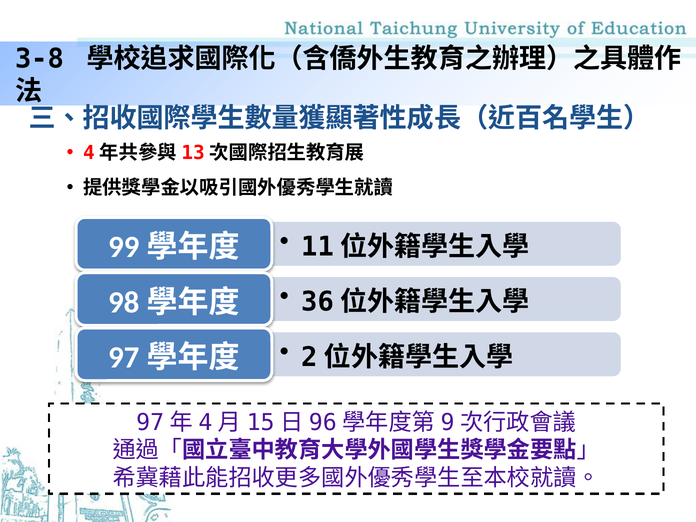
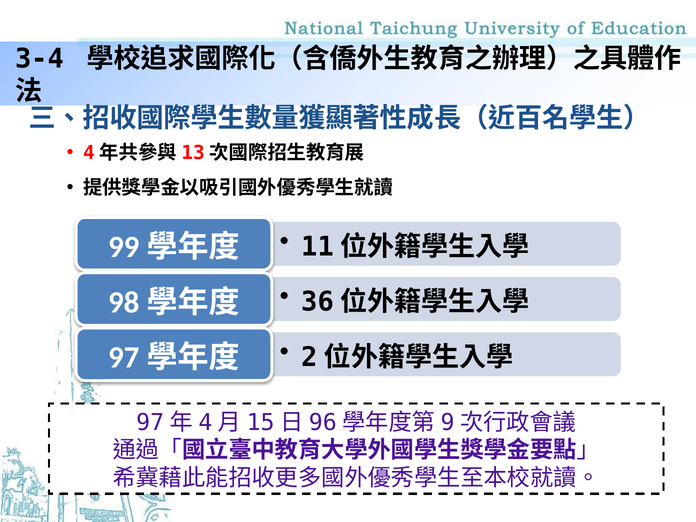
3-8: 3-8 -> 3-4 (39, 59)
